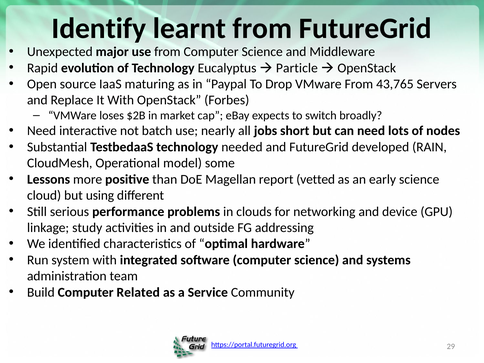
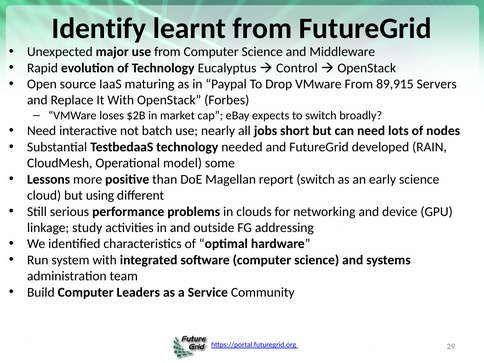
Particle: Particle -> Control (297, 68)
43,765: 43,765 -> 89,915 (395, 84)
report vetted: vetted -> switch (316, 179)
Related: Related -> Leaders (138, 292)
